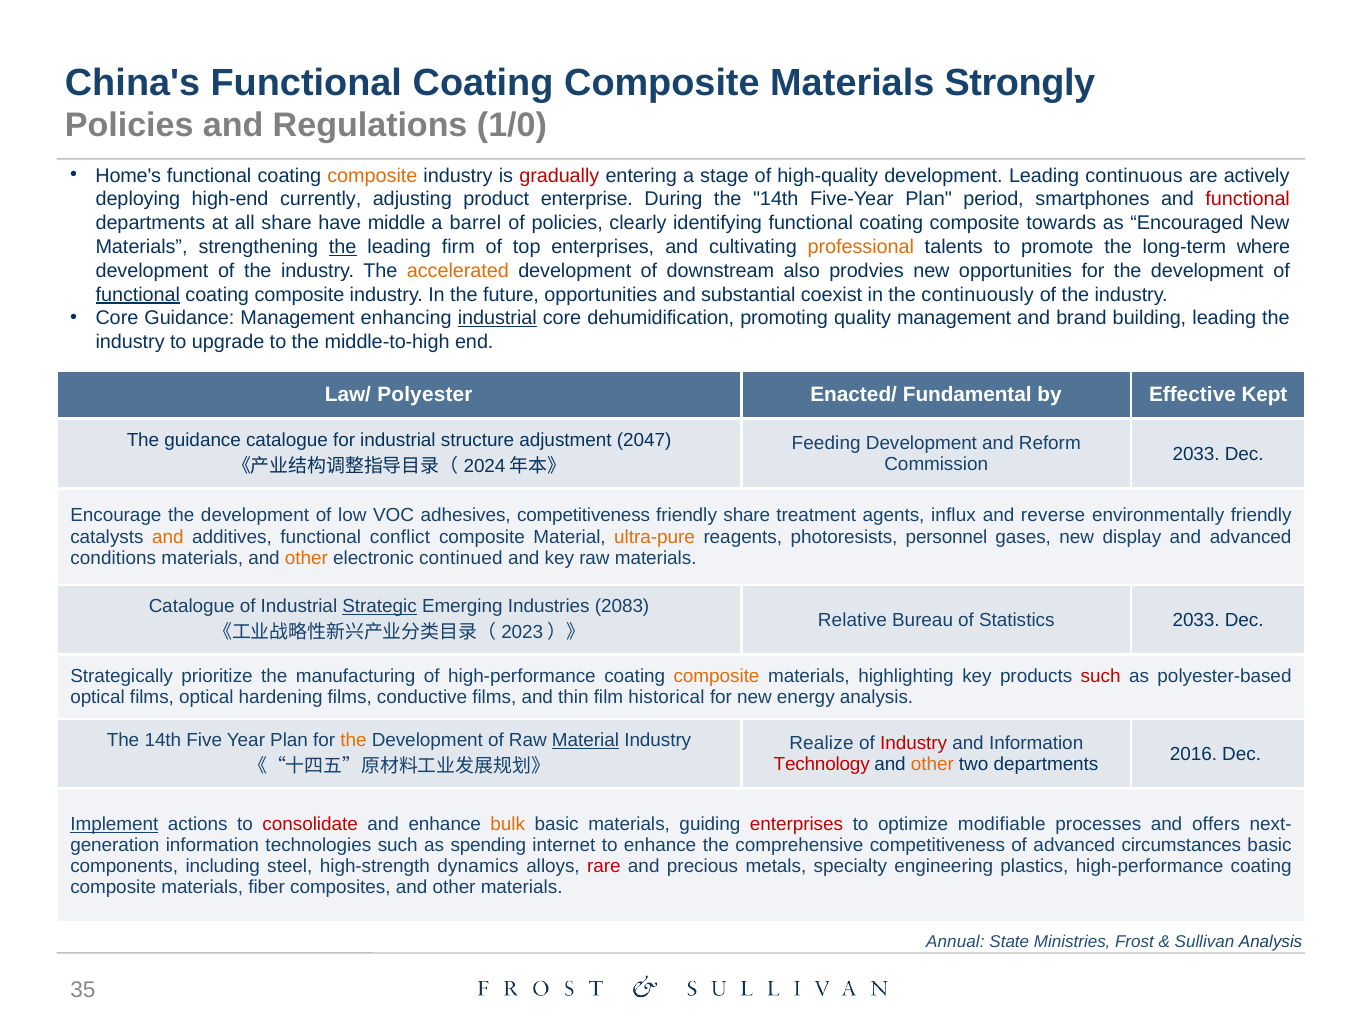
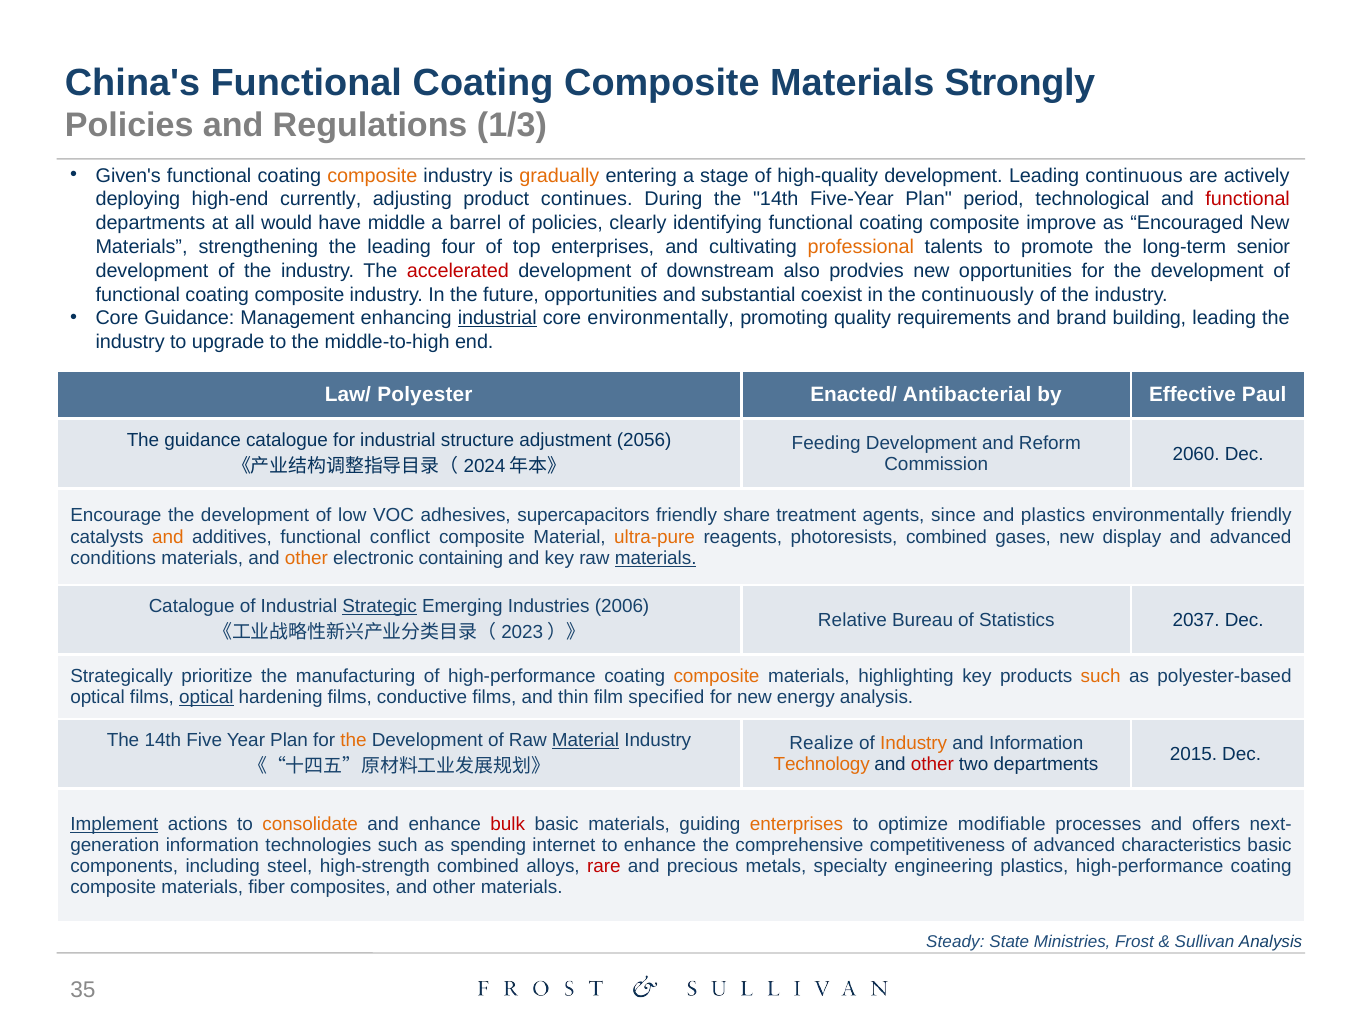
1/0: 1/0 -> 1/3 (512, 126)
Home's: Home's -> Given's (128, 176)
gradually colour: red -> orange (559, 176)
enterprise: enterprise -> continues (587, 199)
smartphones: smartphones -> technological (1093, 199)
all share: share -> would (287, 223)
towards: towards -> improve (1061, 223)
the underline: present -> none (343, 247)
firm: firm -> four (458, 247)
where: where -> senior (1263, 247)
accelerated colour: orange -> red (458, 271)
functional underline: present -> none (138, 295)
core dehumidification: dehumidification -> environmentally (661, 318)
quality management: management -> requirements (954, 318)
Fundamental: Fundamental -> Antibacterial (967, 395)
Kept: Kept -> Paul (1264, 395)
2047: 2047 -> 2056 (644, 440)
2033: 2033 -> 2060 (1196, 454)
adhesives competitiveness: competitiveness -> supercapacitors (583, 516)
influx: influx -> since (953, 516)
and reverse: reverse -> plastics (1053, 516)
photoresists personnel: personnel -> combined (946, 537)
continued: continued -> containing (461, 558)
materials underline: none -> present (656, 558)
2083: 2083 -> 2006 (622, 607)
Statistics 2033: 2033 -> 2037 (1196, 620)
such colour: red -> orange (1101, 677)
optical underline: none -> present (206, 698)
historical: historical -> specified (666, 698)
Industry colour: red -> orange (914, 744)
2016: 2016 -> 2015 (1194, 754)
Technology colour: red -> orange (822, 765)
other colour: orange -> red (932, 765)
consolidate colour: red -> orange (310, 824)
bulk colour: orange -> red (508, 824)
enterprises colour: red -> orange (796, 824)
circumstances: circumstances -> characteristics (1181, 846)
high-strength dynamics: dynamics -> combined (478, 867)
Annual: Annual -> Steady (955, 943)
